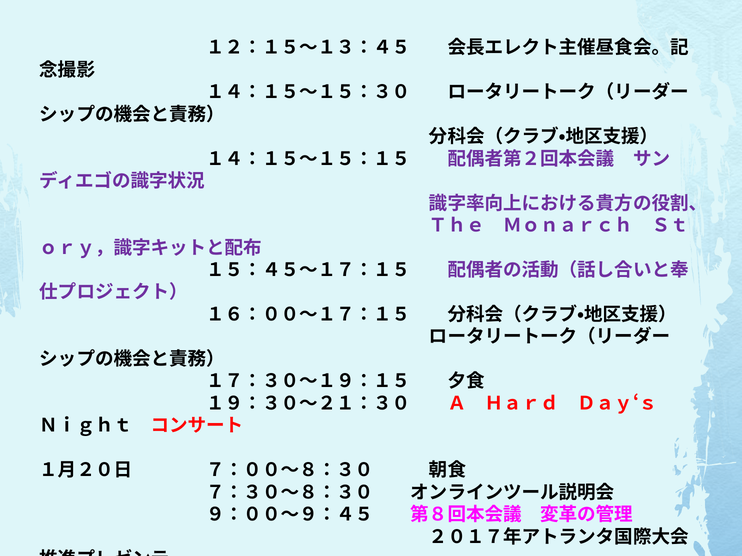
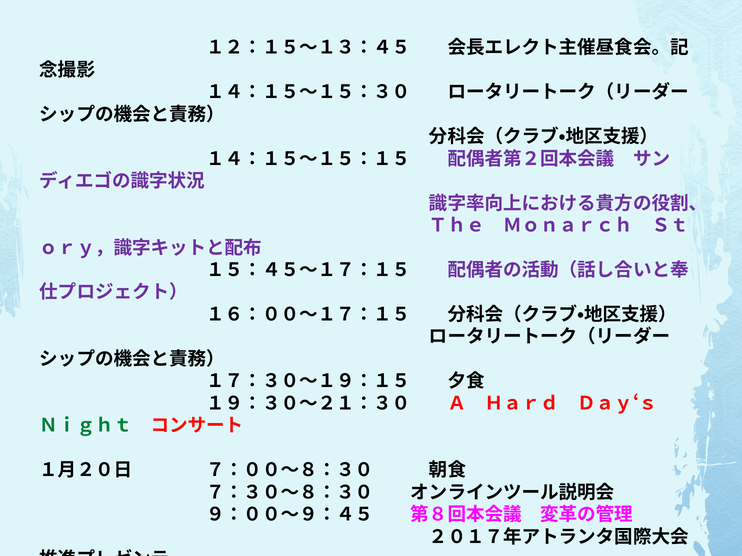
Ｎｉｇｈｔ colour: black -> green (86, 426)
